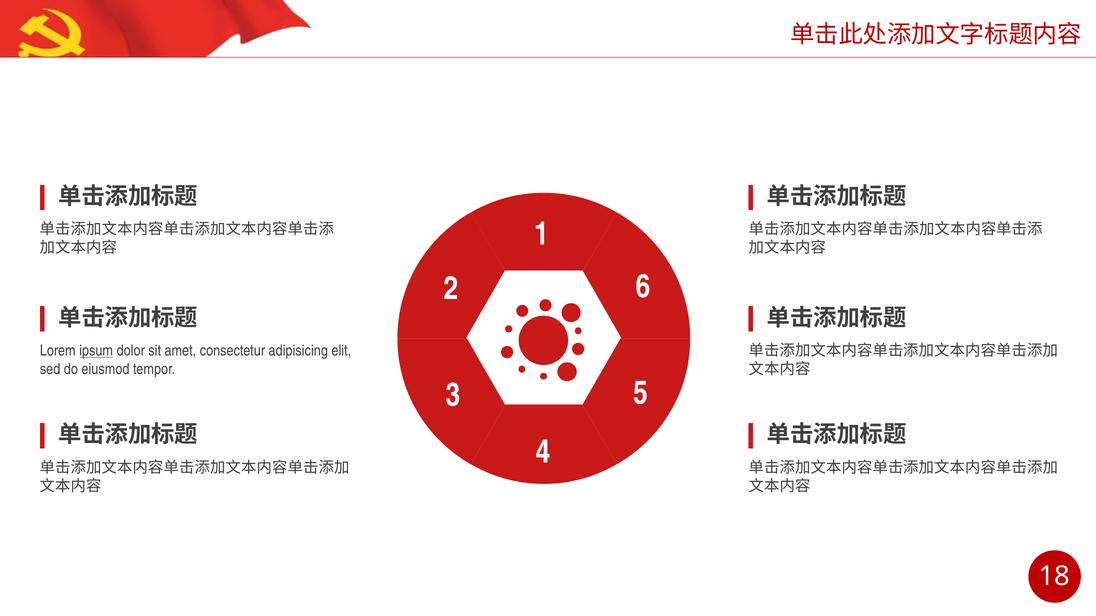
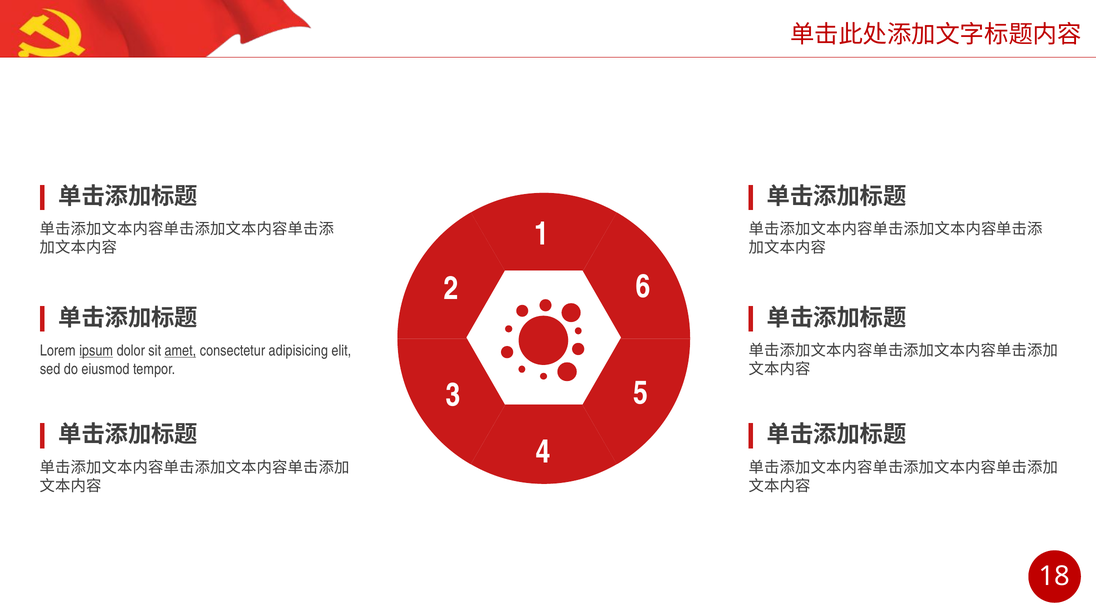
amet underline: none -> present (180, 351)
